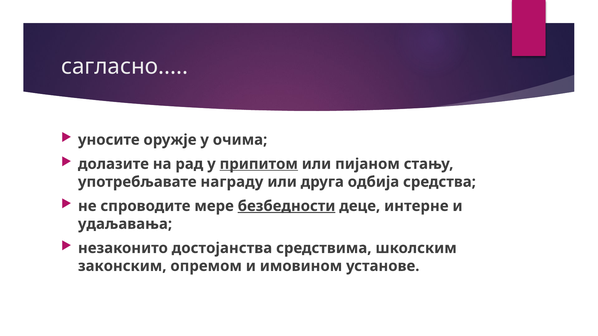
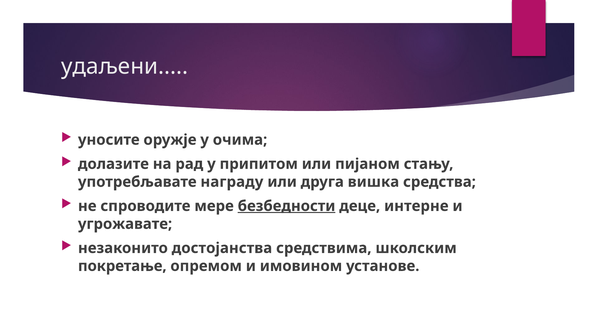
сагласно: сагласно -> удаљени (125, 67)
припитом underline: present -> none (259, 164)
одбија: одбија -> вишка (373, 182)
удаљавања: удаљавања -> угрожавате (125, 224)
законским: законским -> покретање (122, 266)
